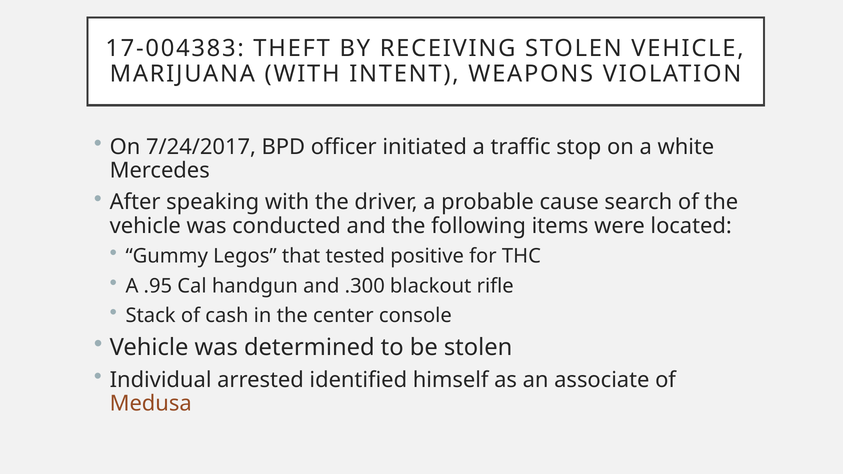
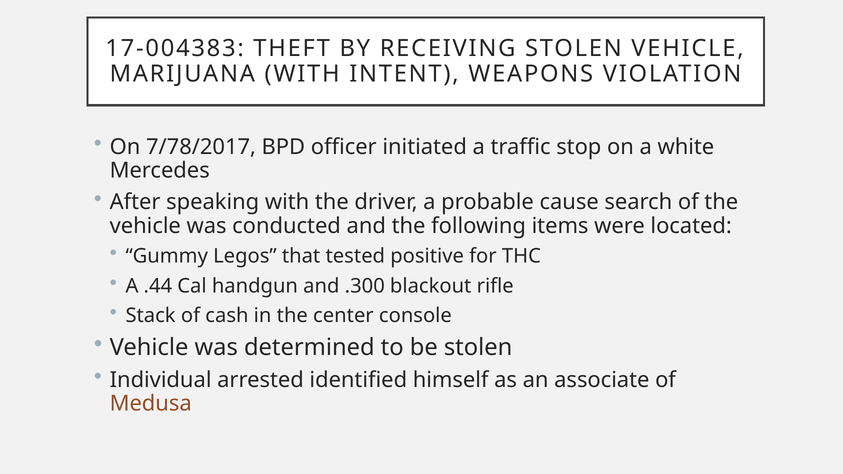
7/24/2017: 7/24/2017 -> 7/78/2017 (201, 147)
.95: .95 -> .44 (158, 286)
